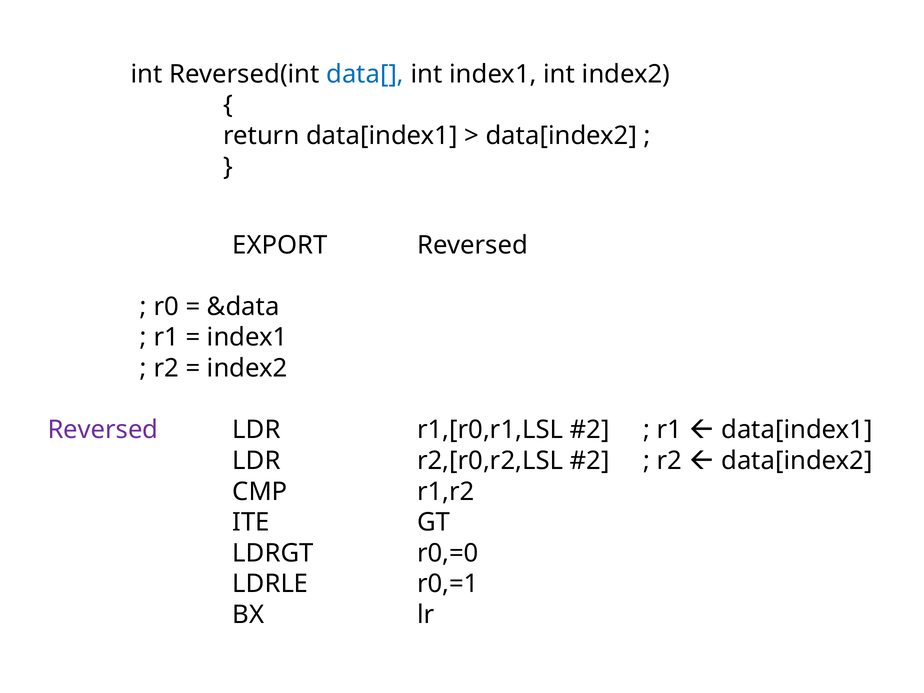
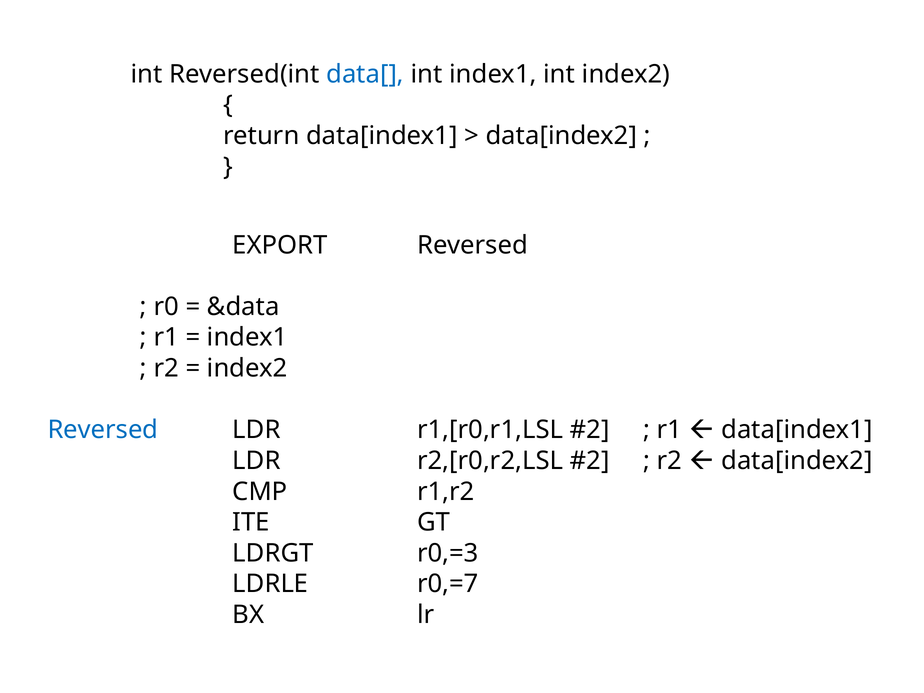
Reversed colour: purple -> blue (103, 430)
r0,=0: r0,=0 -> r0,=3 (448, 553)
r0,=1: r0,=1 -> r0,=7 (448, 584)
